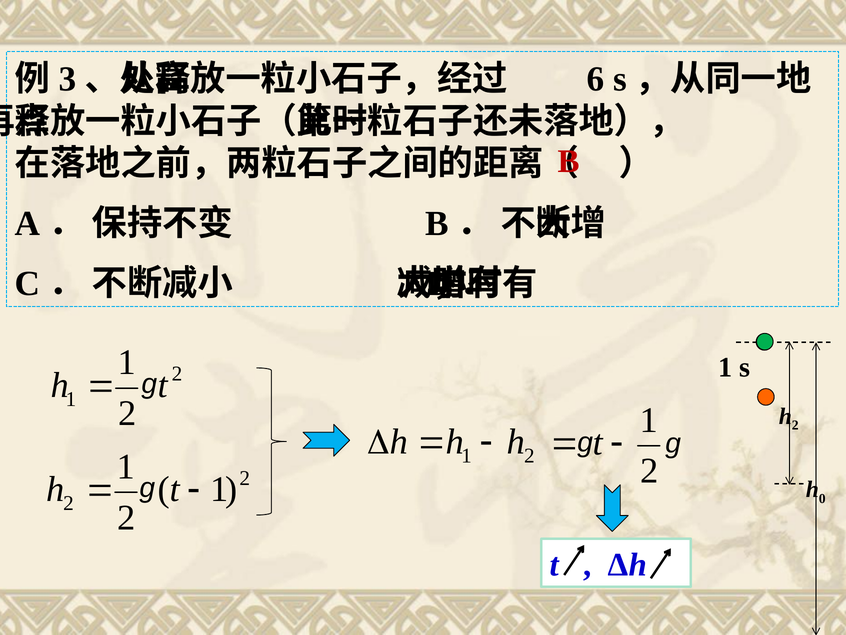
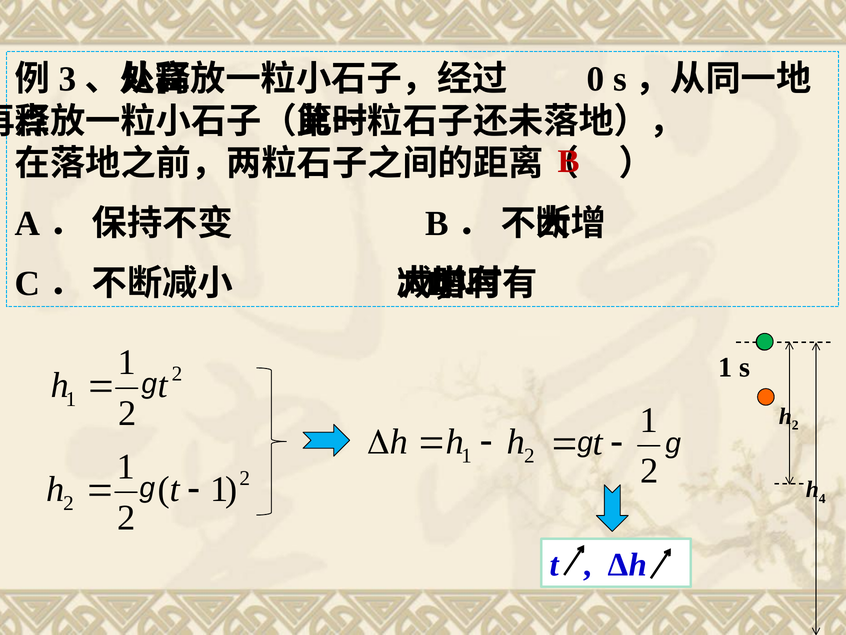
6: 6 -> 0 (595, 79)
0: 0 -> 4 (822, 498)
